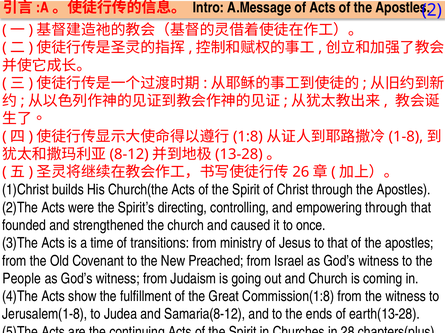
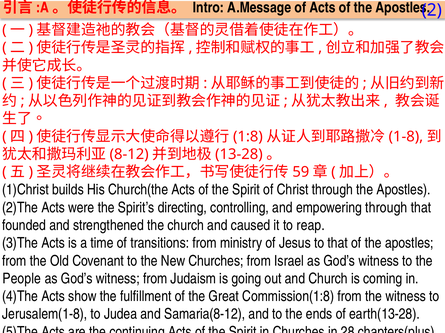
26: 26 -> 59 (301, 172)
once: once -> reap (311, 226)
New Preached: Preached -> Churches (216, 261)
